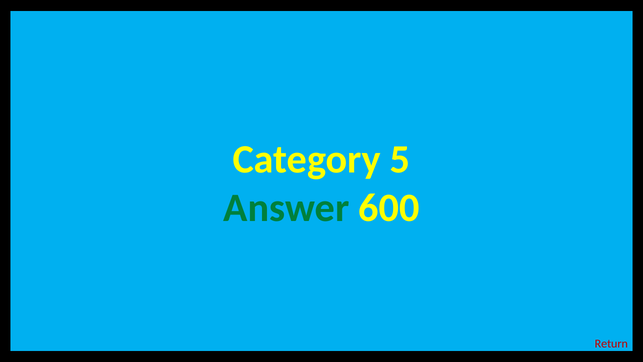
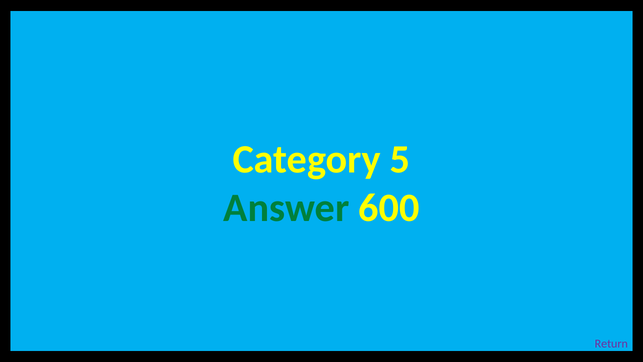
Return colour: red -> purple (611, 343)
